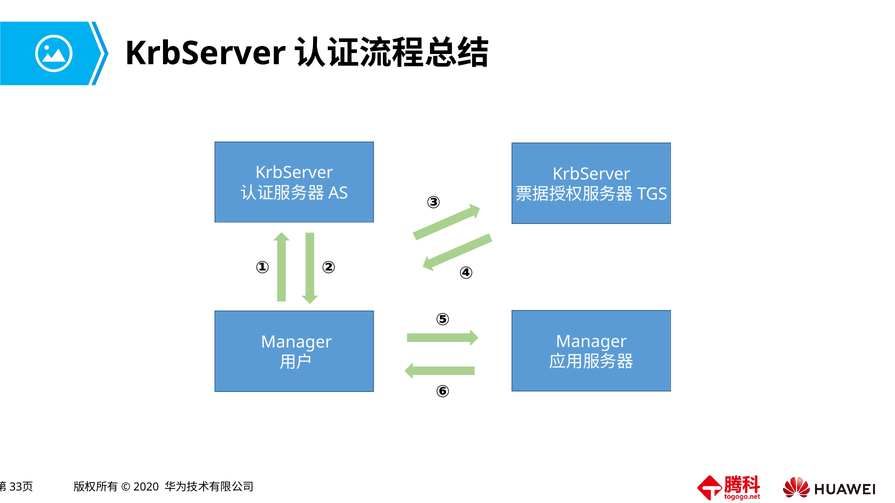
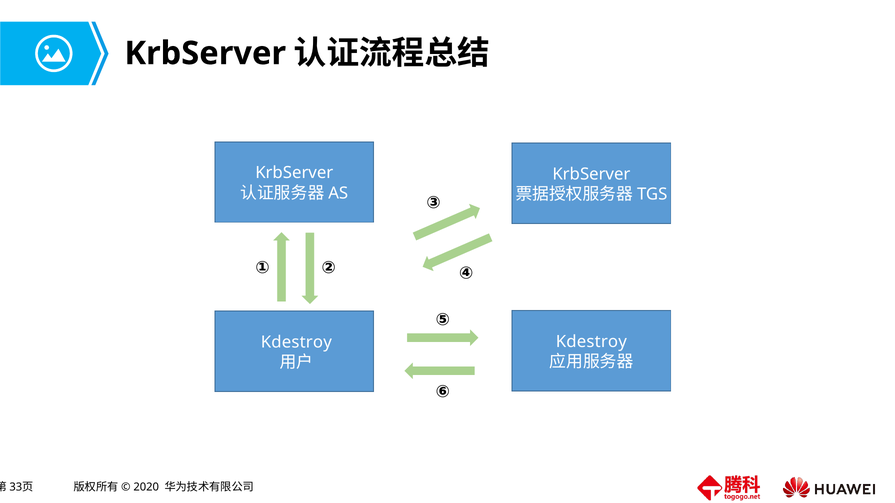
Manager: Manager -> Kdestroy (591, 342)
Manager: Manager -> Kdestroy (296, 342)
